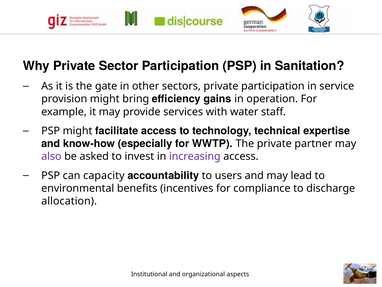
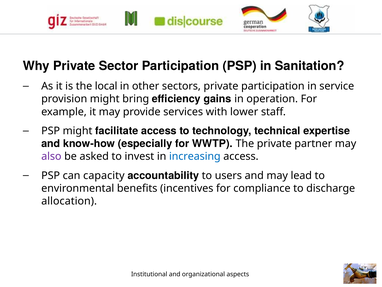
gate: gate -> local (106, 86)
water: water -> lower (244, 112)
increasing colour: purple -> blue (195, 156)
